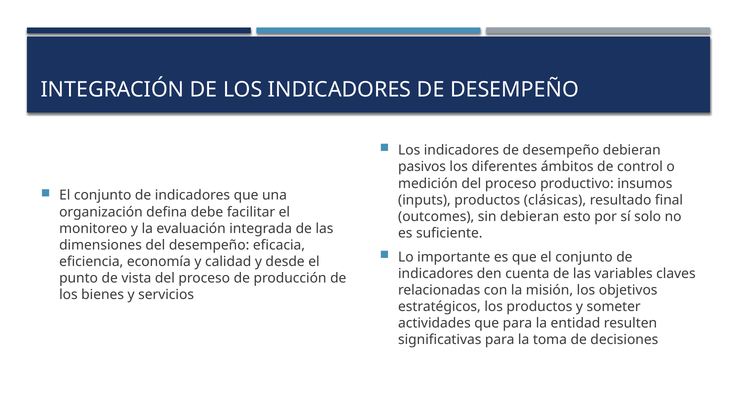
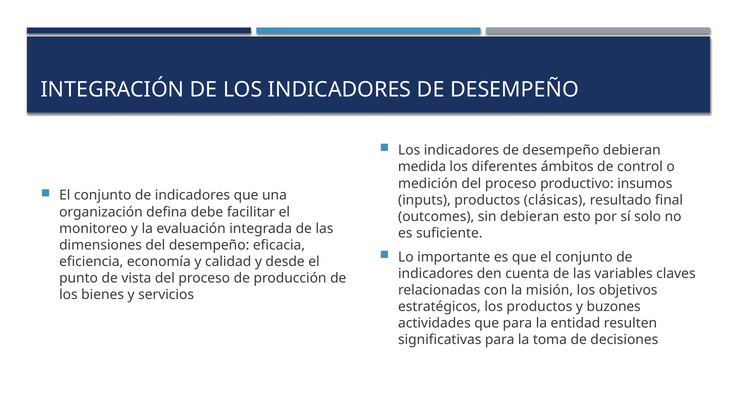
pasivos: pasivos -> medida (422, 167)
someter: someter -> buzones (614, 307)
